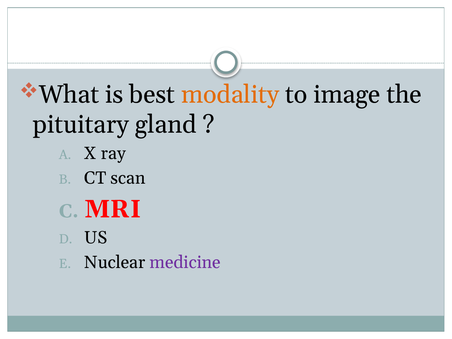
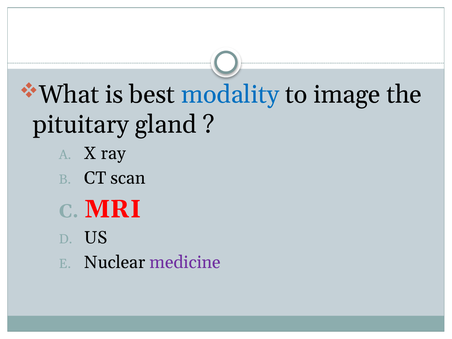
modality colour: orange -> blue (230, 95)
